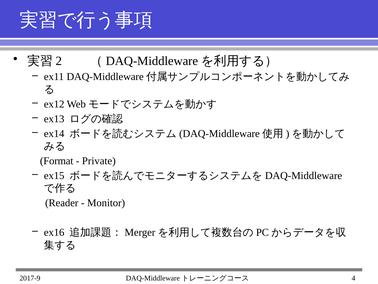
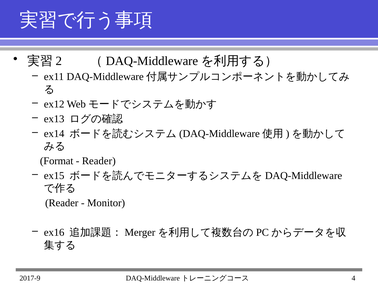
Private: Private -> Reader (99, 161)
